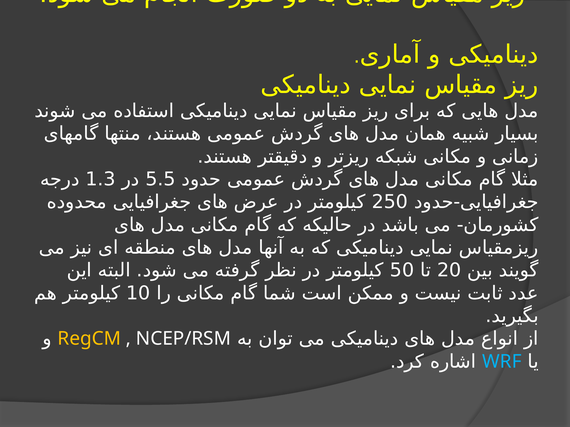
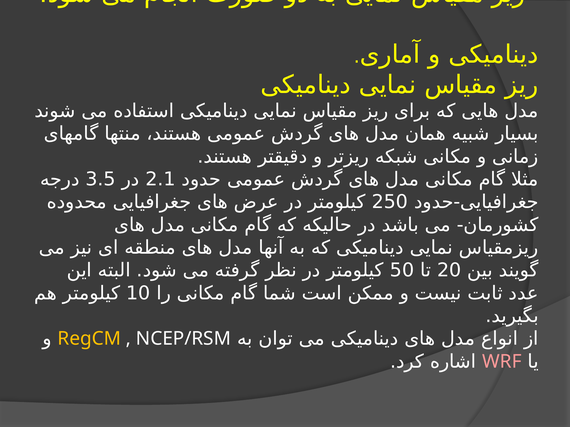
1.3: 1.3 -> 3.5 (101, 179)
5.5: 5.5 -> 2.1 (161, 179)
WRF colour: light blue -> pink (502, 362)
